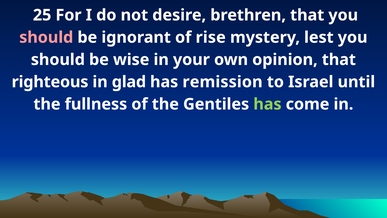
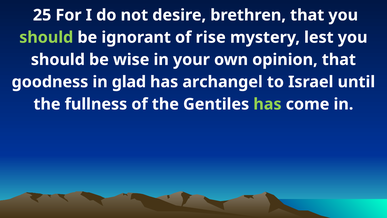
should colour: pink -> light green (46, 37)
righteous: righteous -> goodness (50, 82)
remission: remission -> archangel (223, 82)
